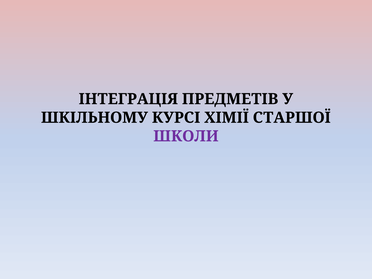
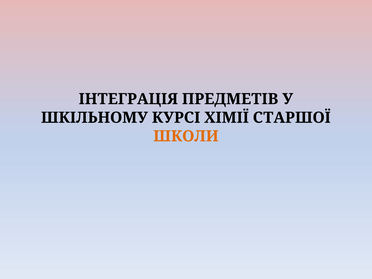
ШКОЛИ colour: purple -> orange (186, 136)
